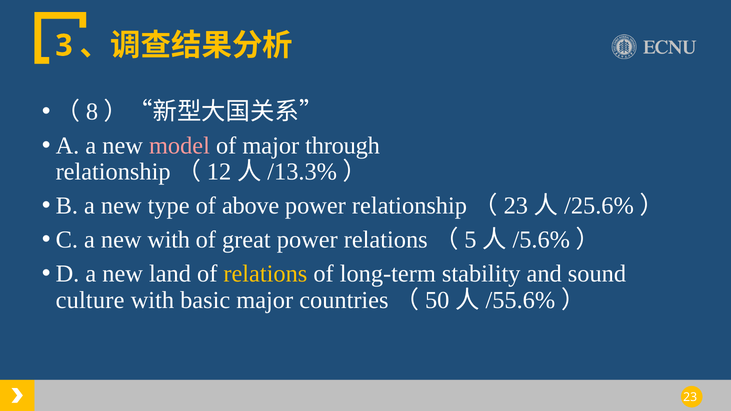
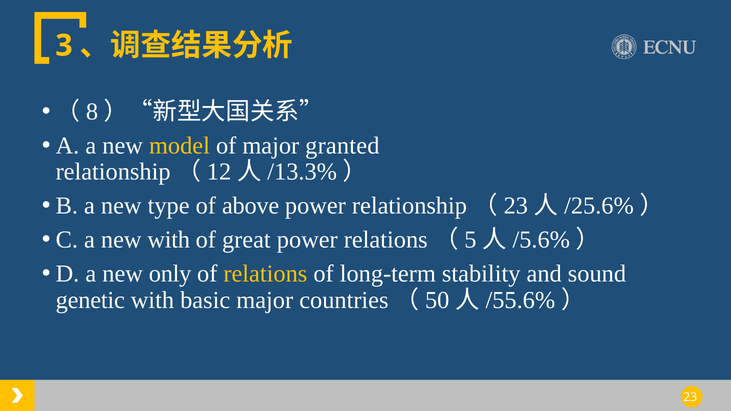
model colour: pink -> yellow (179, 146)
through: through -> granted (342, 146)
land: land -> only (170, 274)
culture: culture -> genetic (90, 300)
